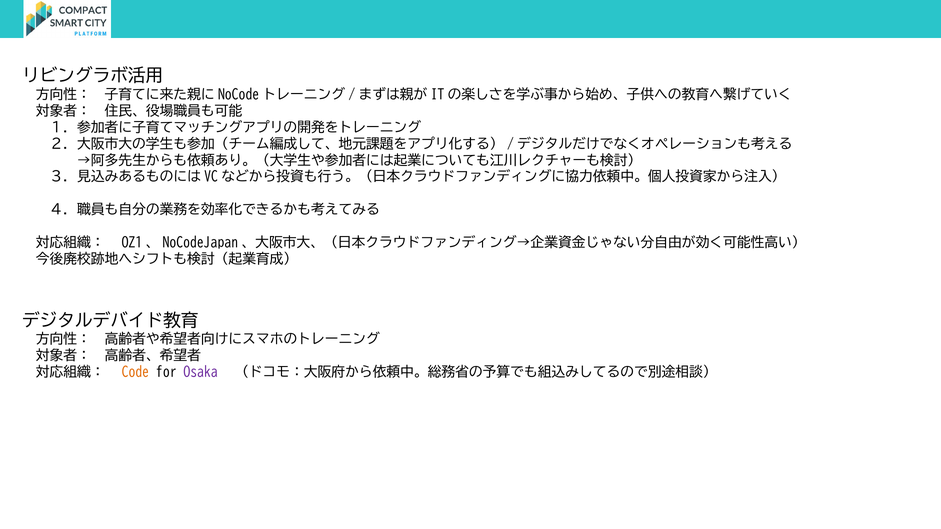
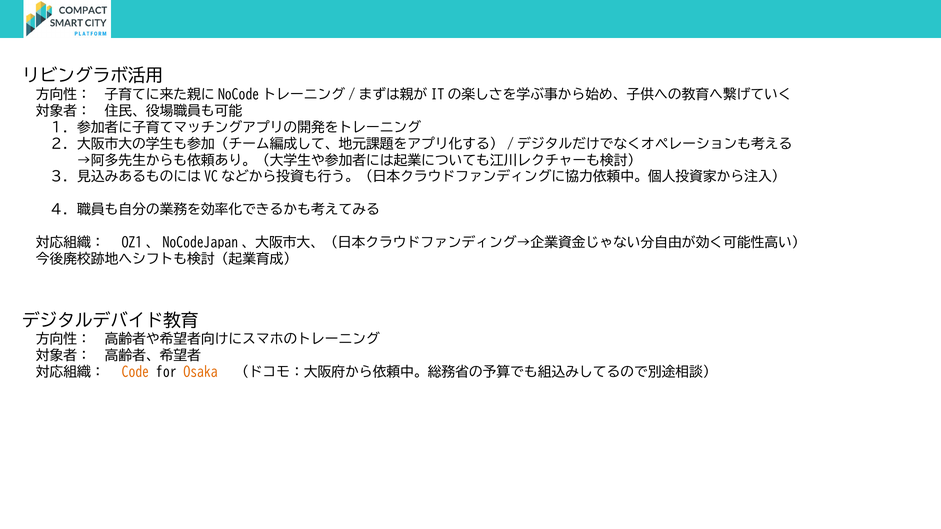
Osaka colour: purple -> orange (201, 372)
